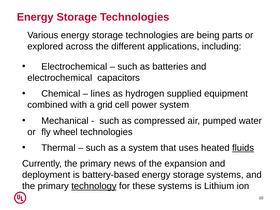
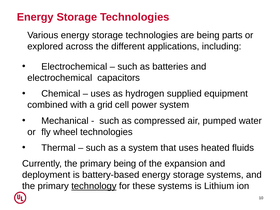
lines: lines -> uses (100, 94)
fluids underline: present -> none (243, 148)
primary news: news -> being (125, 164)
